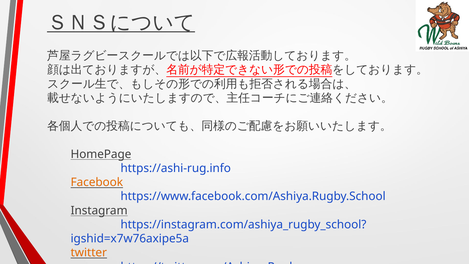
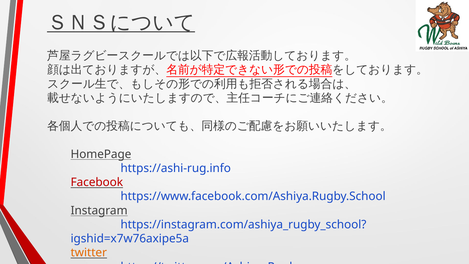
Facebook colour: orange -> red (97, 182)
